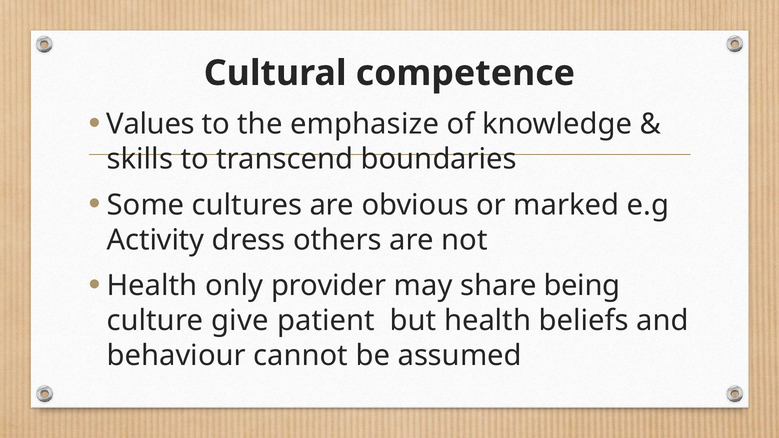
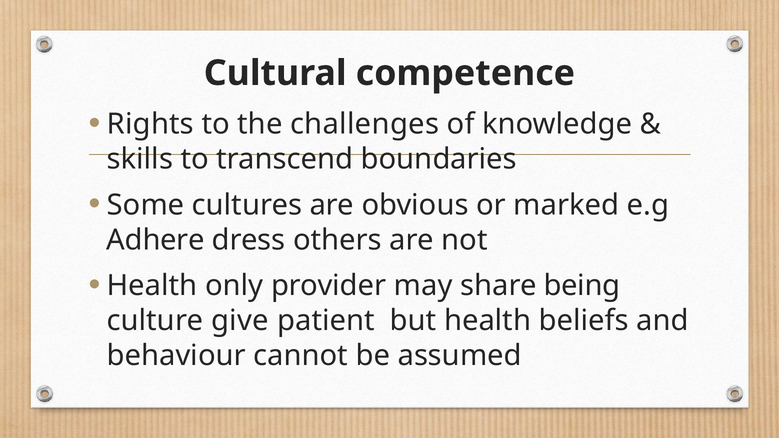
Values: Values -> Rights (150, 124)
emphasize: emphasize -> challenges (365, 124)
Activity: Activity -> Adhere (156, 240)
